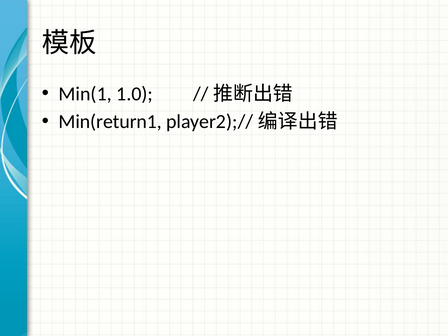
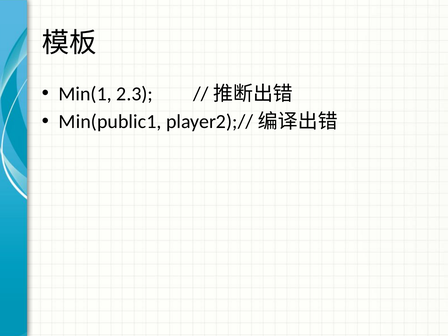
1.0: 1.0 -> 2.3 (135, 94)
Min(return1: Min(return1 -> Min(public1 (110, 122)
